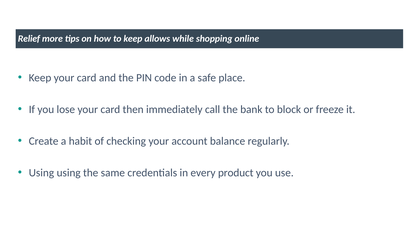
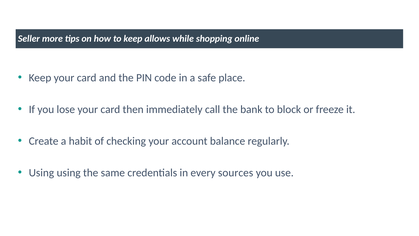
Relief: Relief -> Seller (29, 39)
product: product -> sources (236, 173)
